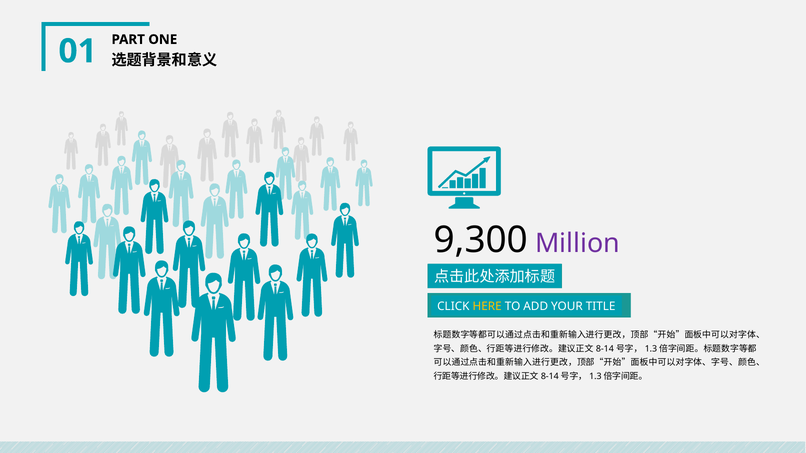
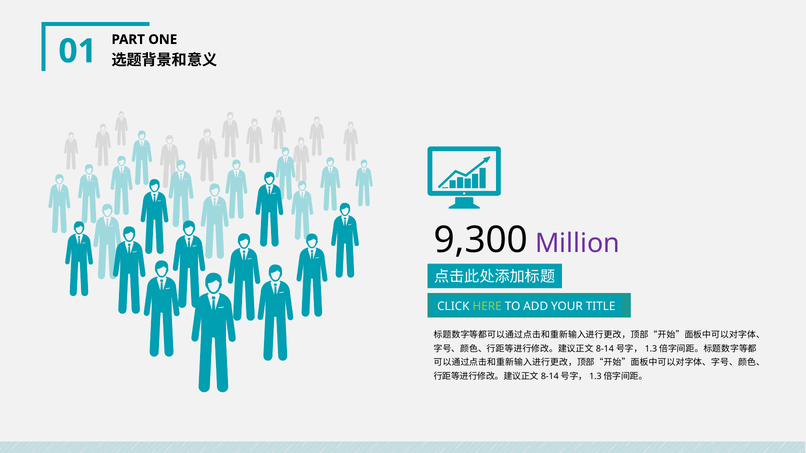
HERE colour: yellow -> light green (487, 307)
